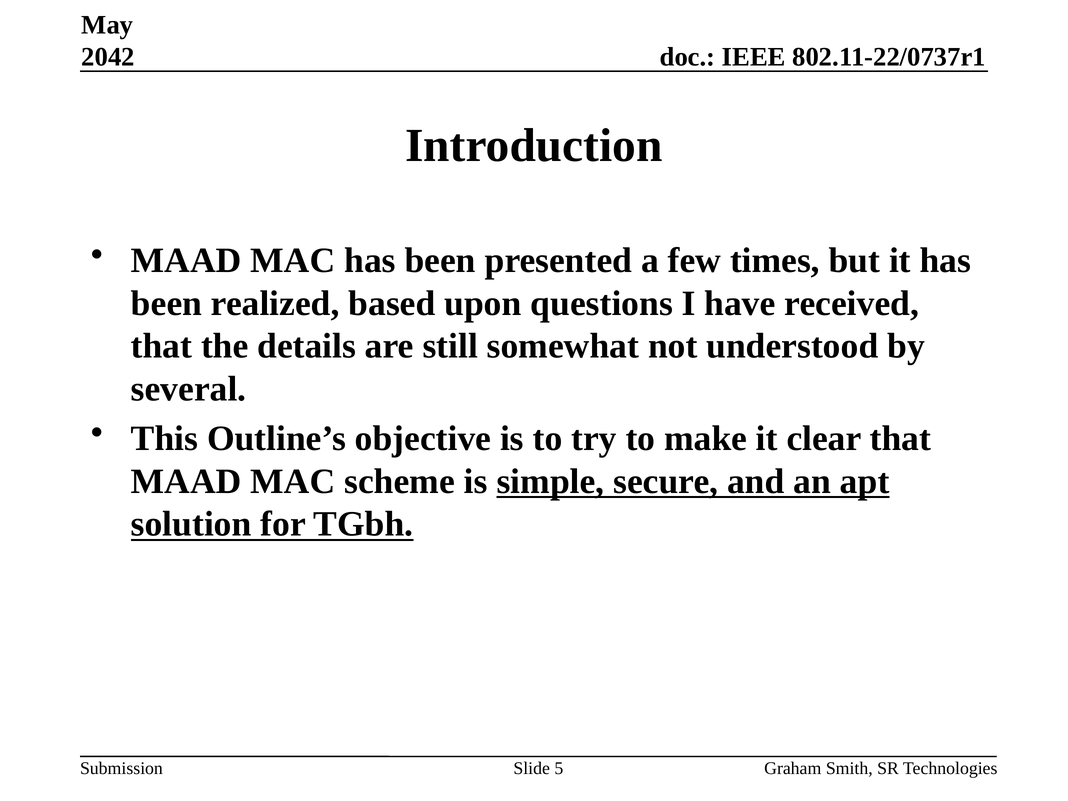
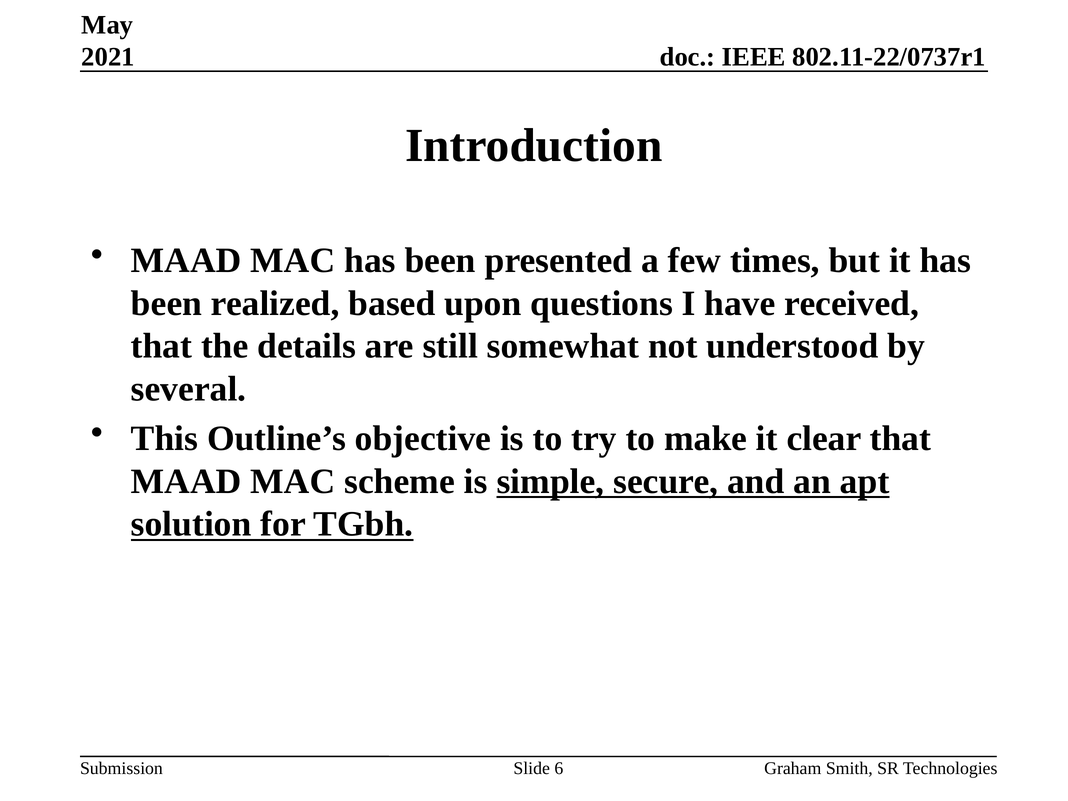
2042: 2042 -> 2021 (108, 57)
5: 5 -> 6 (559, 768)
